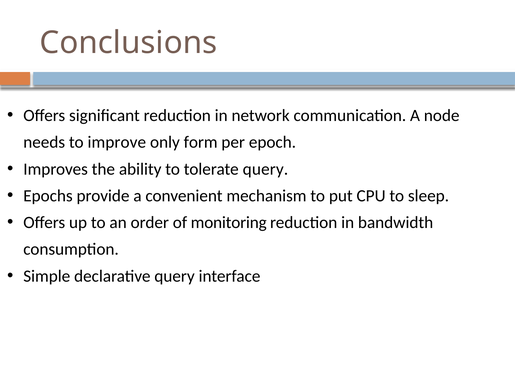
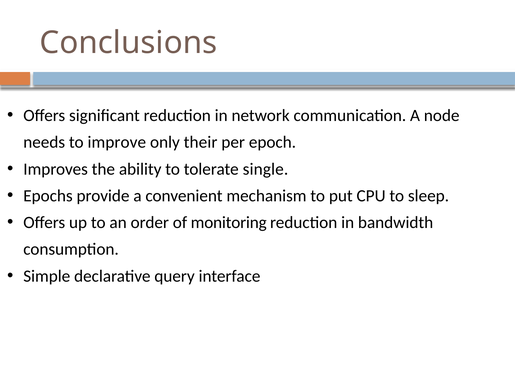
form: form -> their (201, 142)
tolerate query: query -> single (265, 169)
